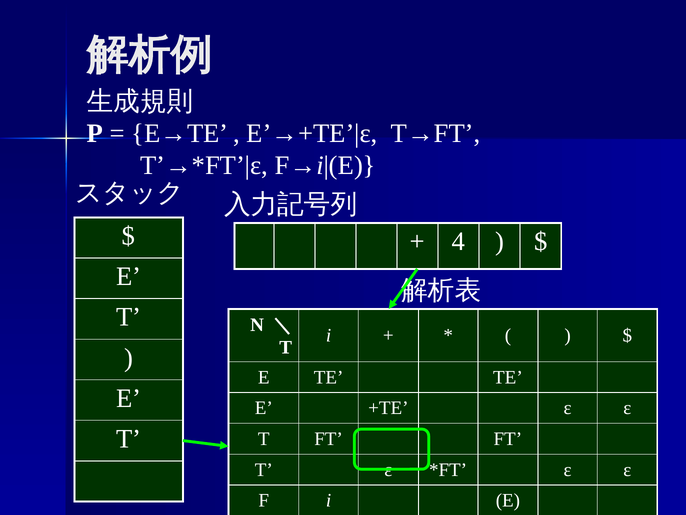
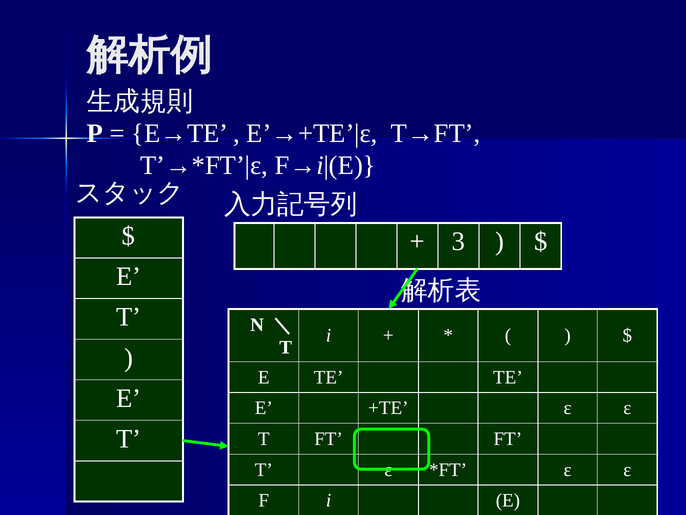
4: 4 -> 3 (459, 241)
